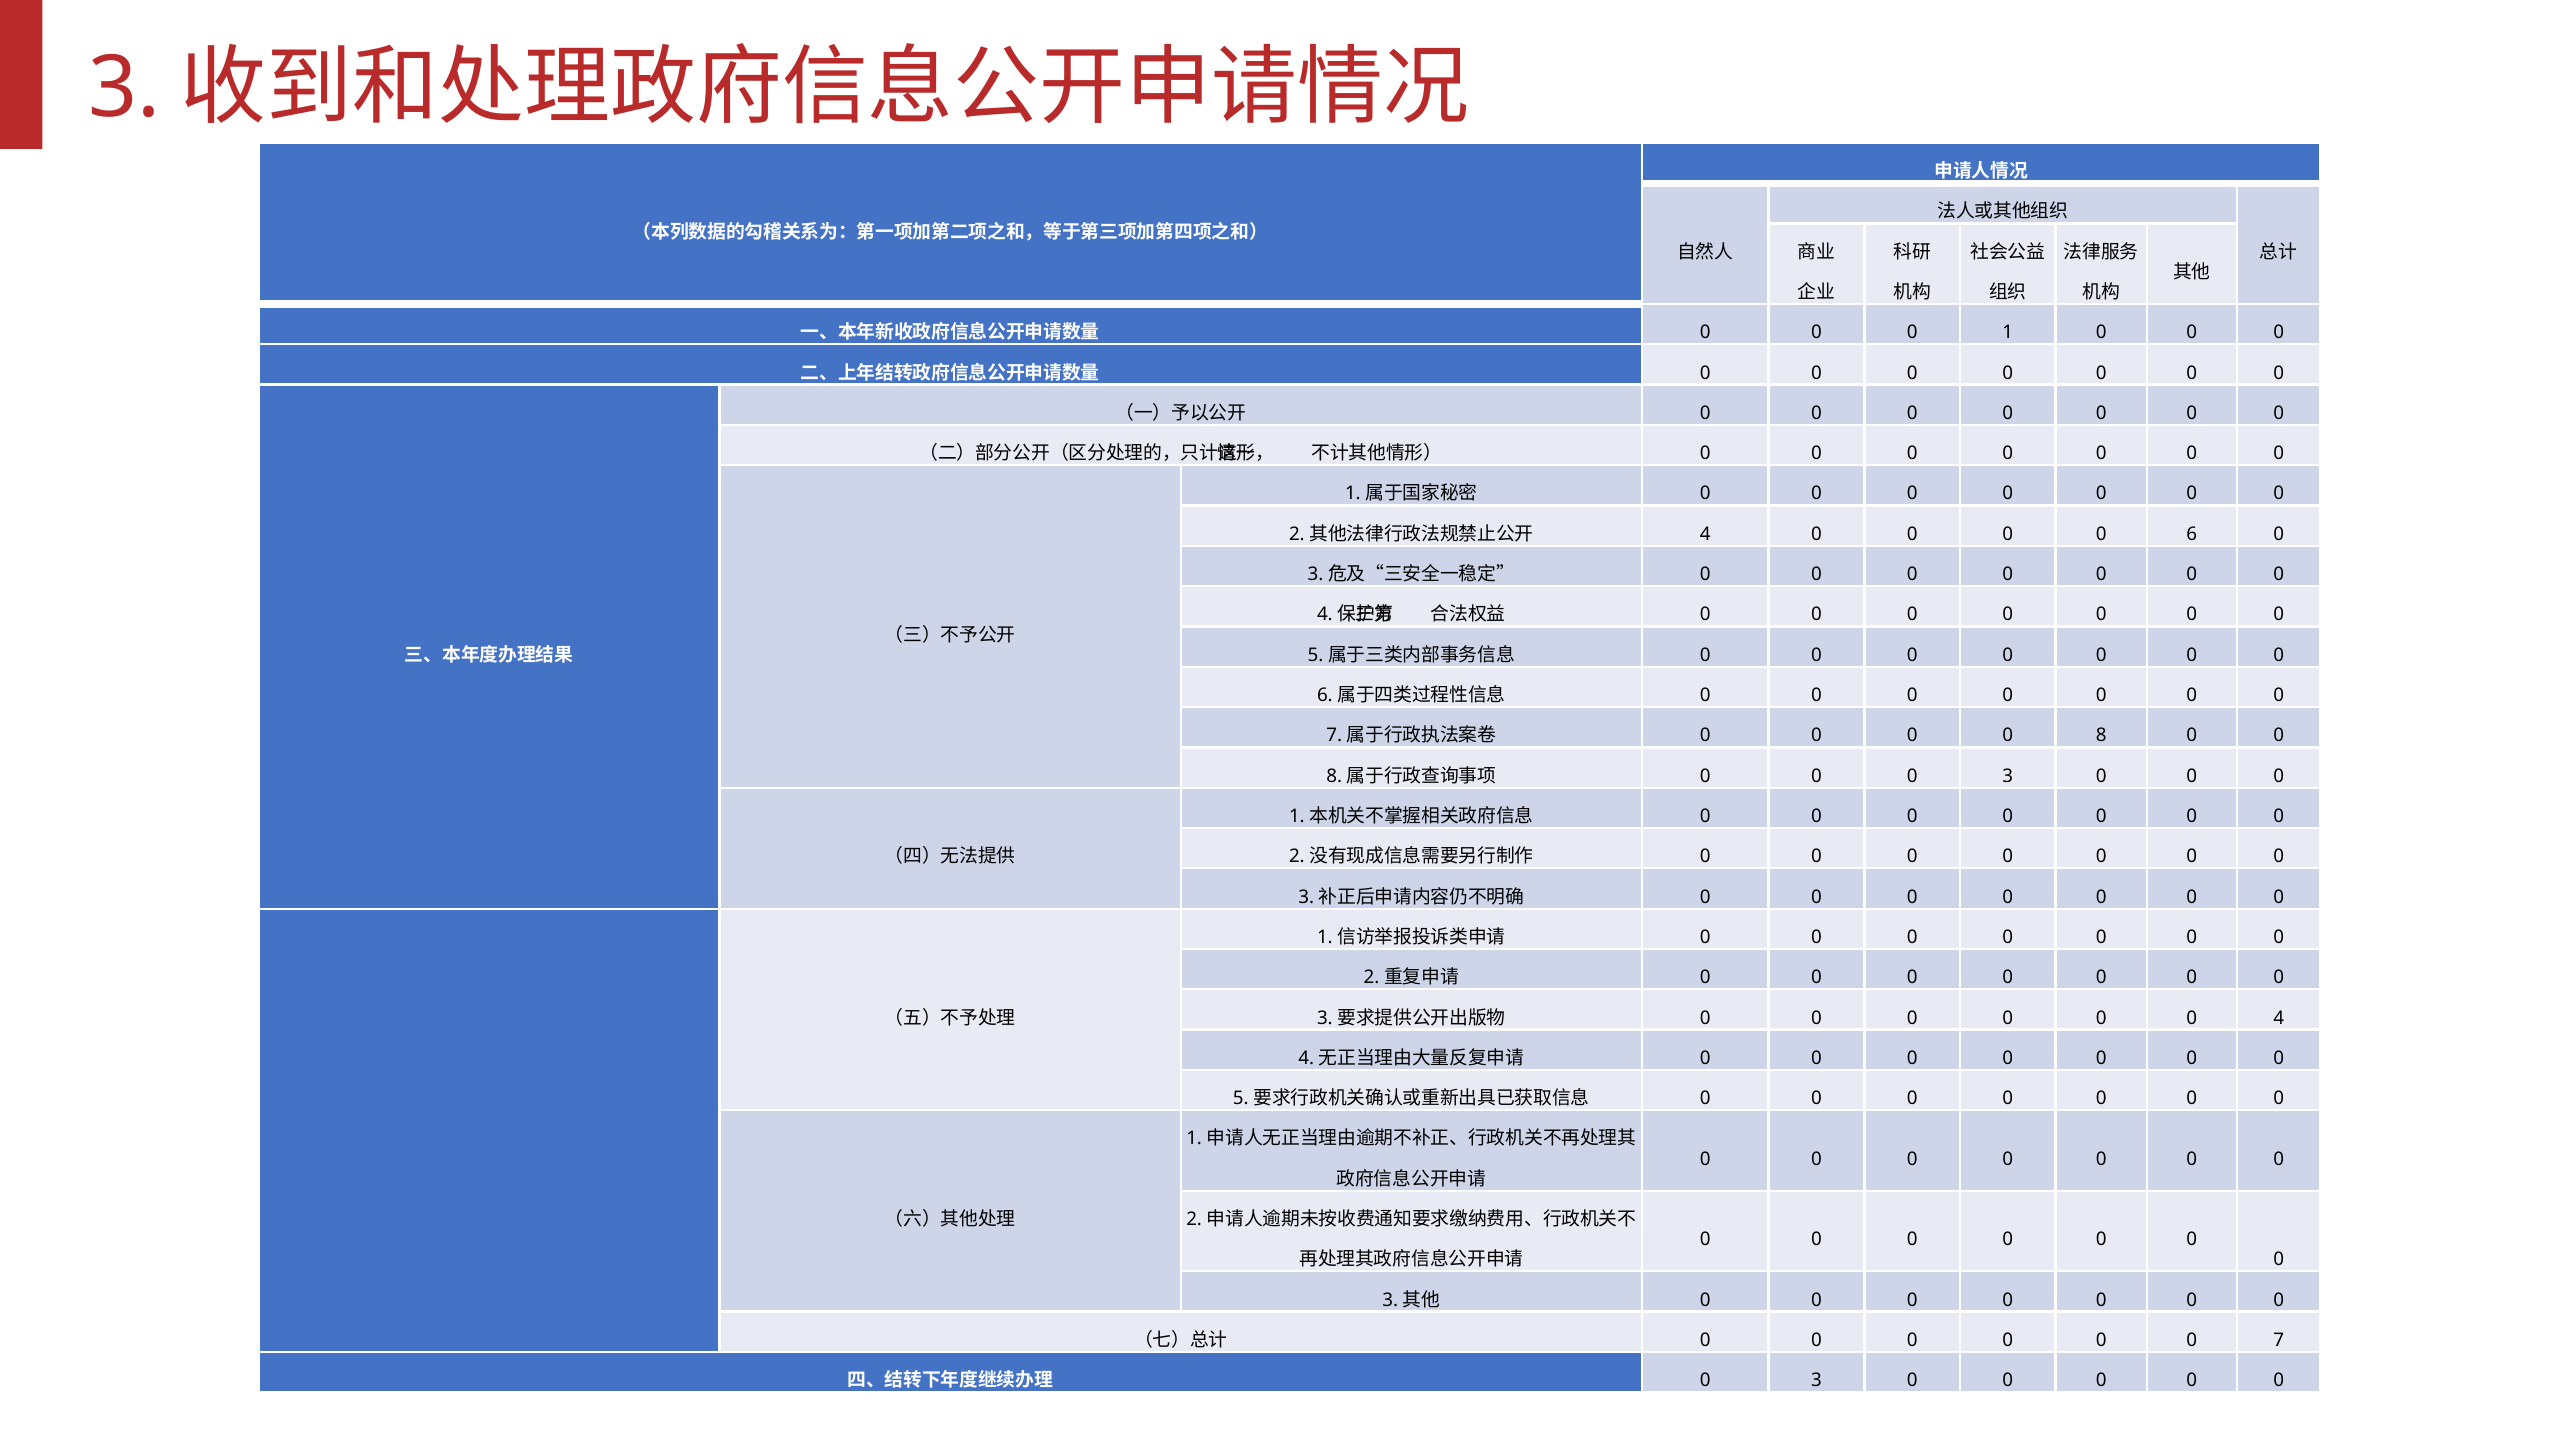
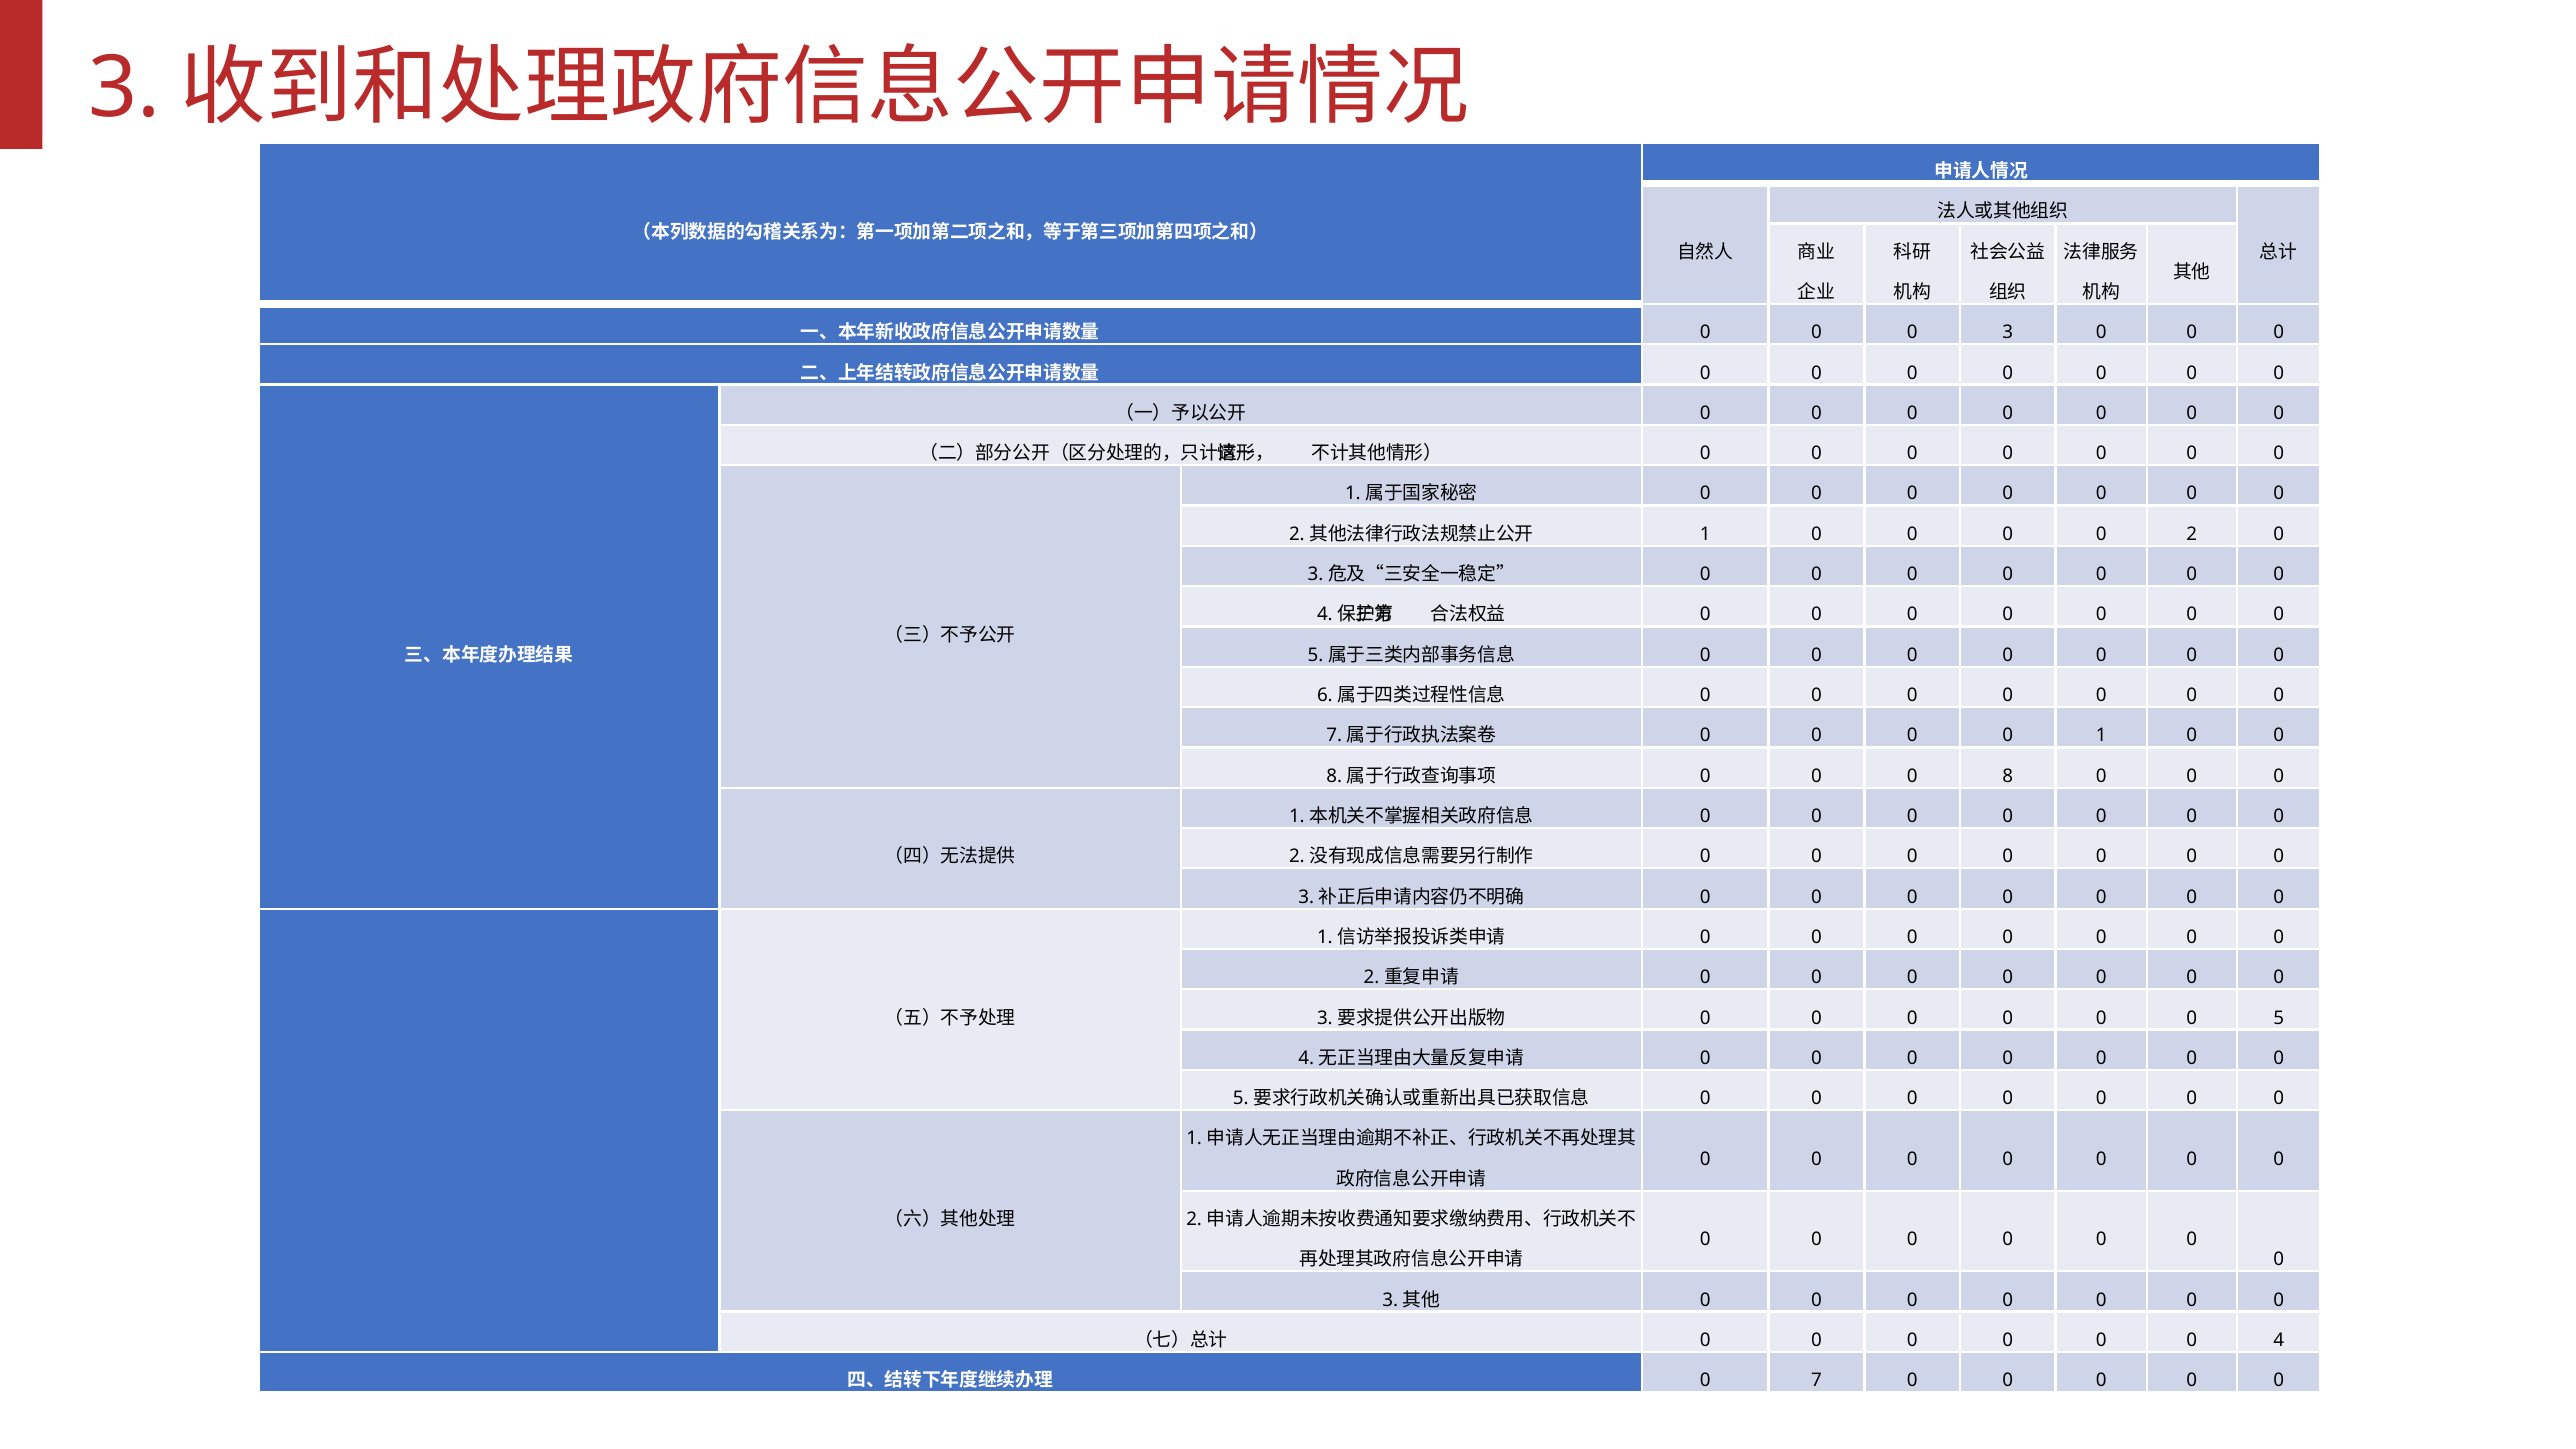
1: 1 -> 3 (2008, 333)
4: 4 -> 1 (1705, 534)
6: 6 -> 2 (2192, 534)
0 0 0 8: 8 -> 1 (2101, 736)
3: 3 -> 8 (2008, 776)
4: 4 -> 5 (2279, 1018)
7: 7 -> 4 (2279, 1340)
3: 3 -> 7 (1816, 1380)
